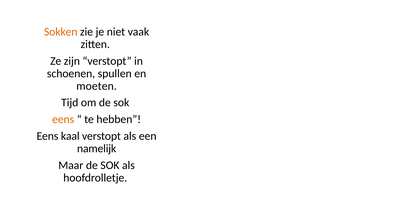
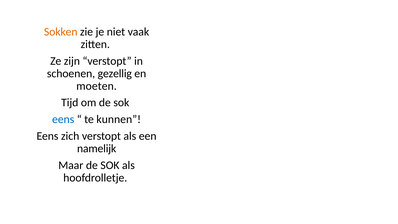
spullen: spullen -> gezellig (115, 73)
eens colour: orange -> blue (63, 119)
hebben: hebben -> kunnen (119, 119)
kaal: kaal -> zich (70, 136)
